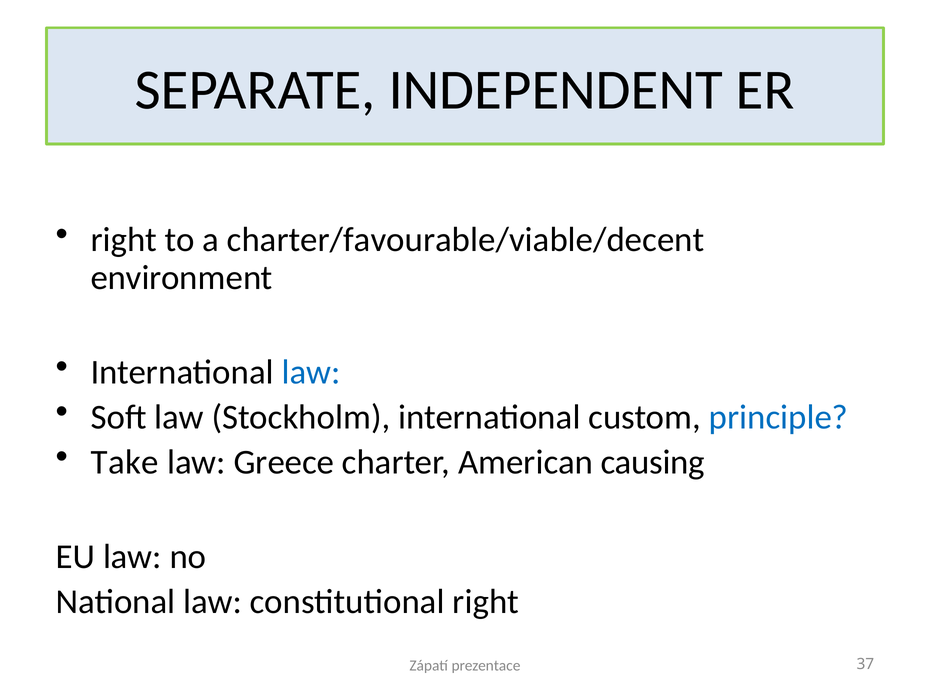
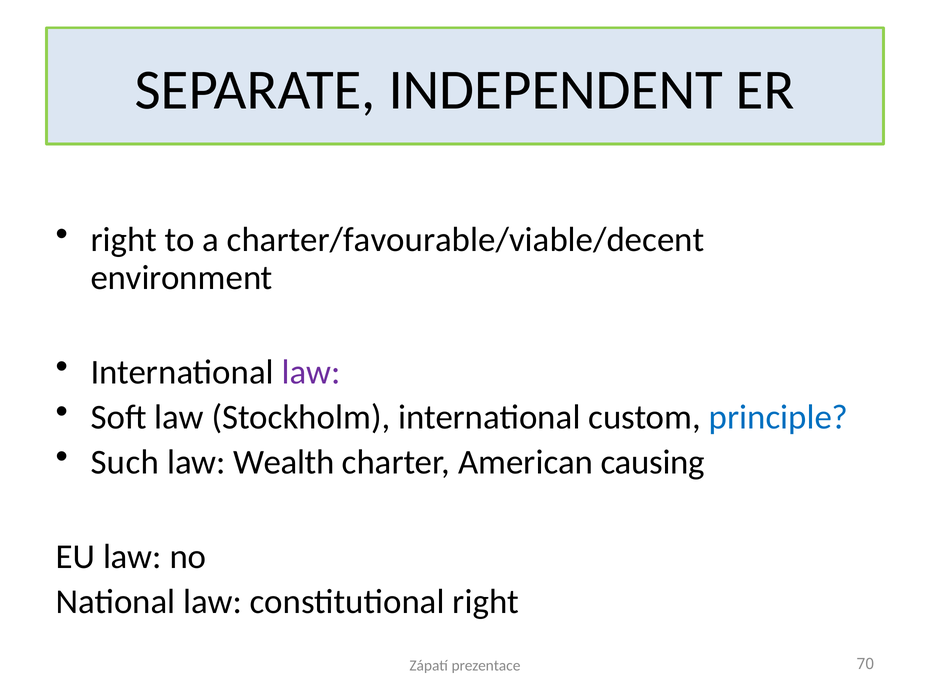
law colour: blue -> purple (311, 372)
Take: Take -> Such (125, 463)
Greece: Greece -> Wealth (284, 463)
37: 37 -> 70 (865, 665)
